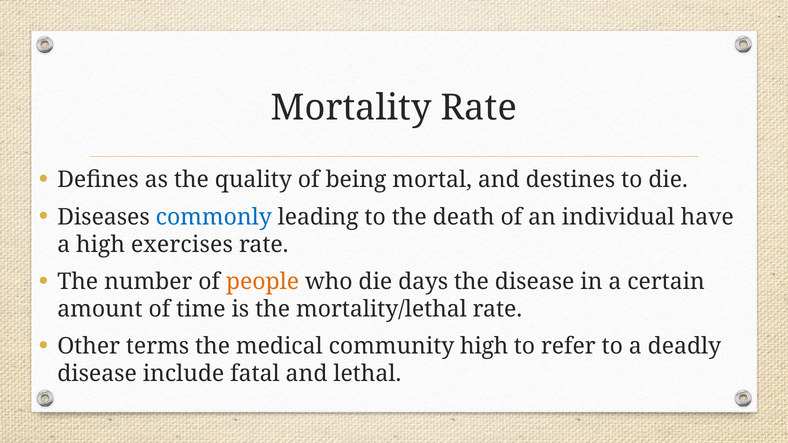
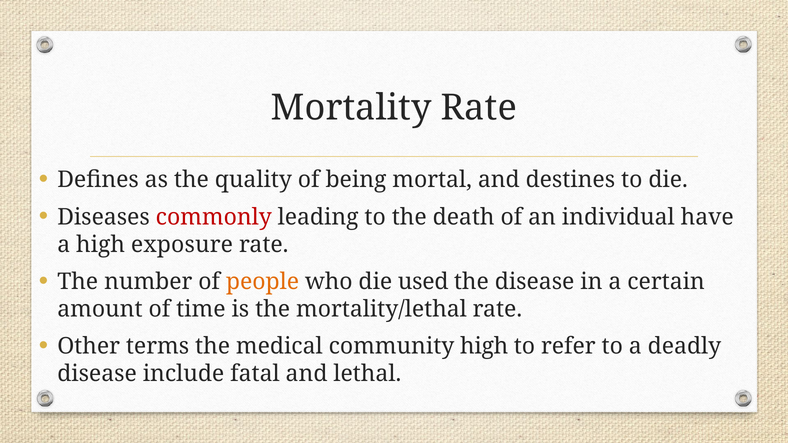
commonly colour: blue -> red (214, 217)
exercises: exercises -> exposure (182, 245)
days: days -> used (423, 282)
